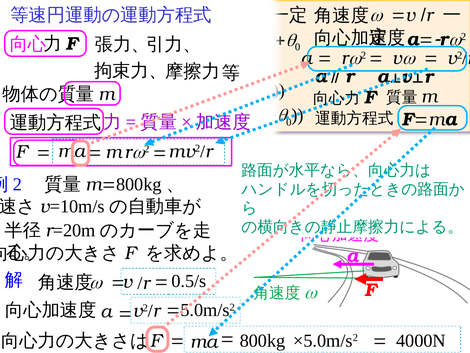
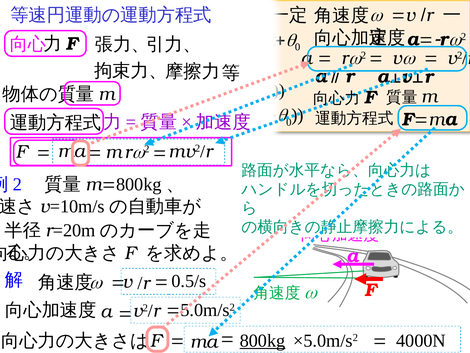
800kg underline: none -> present (262, 340)
